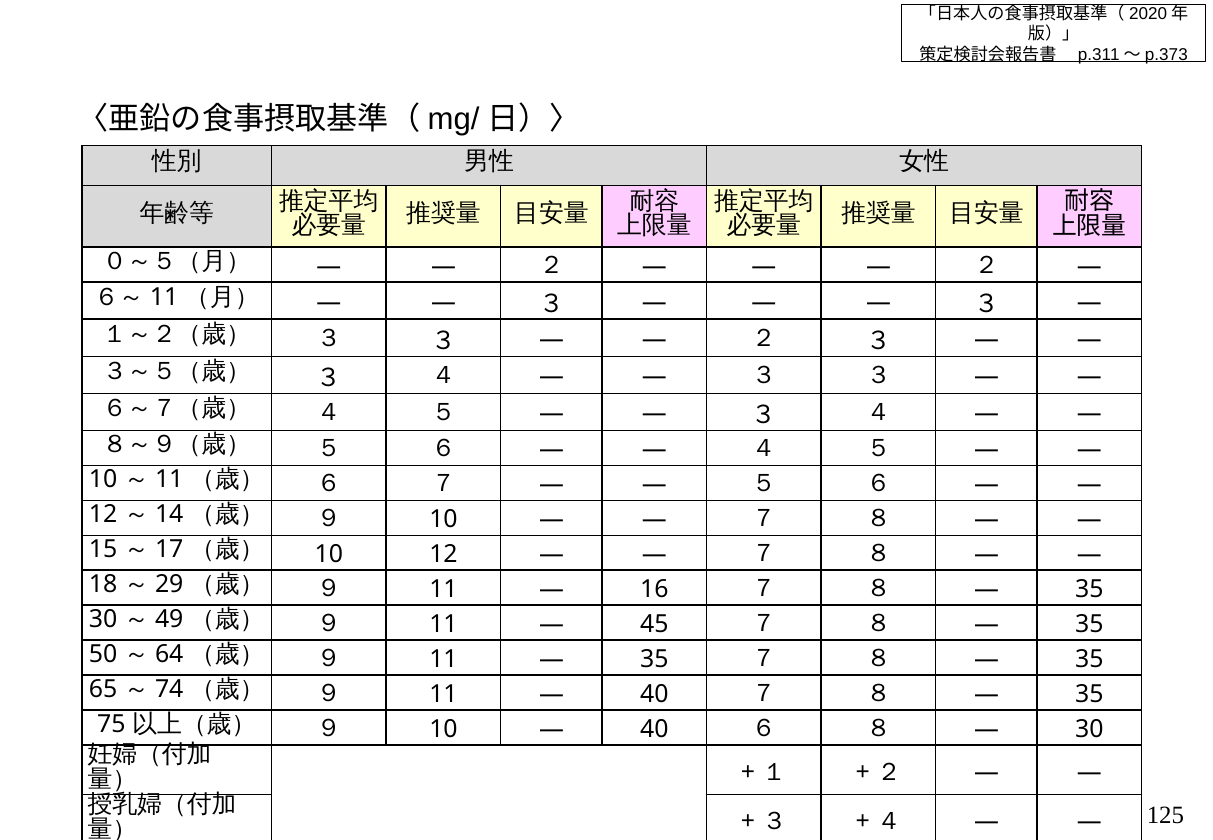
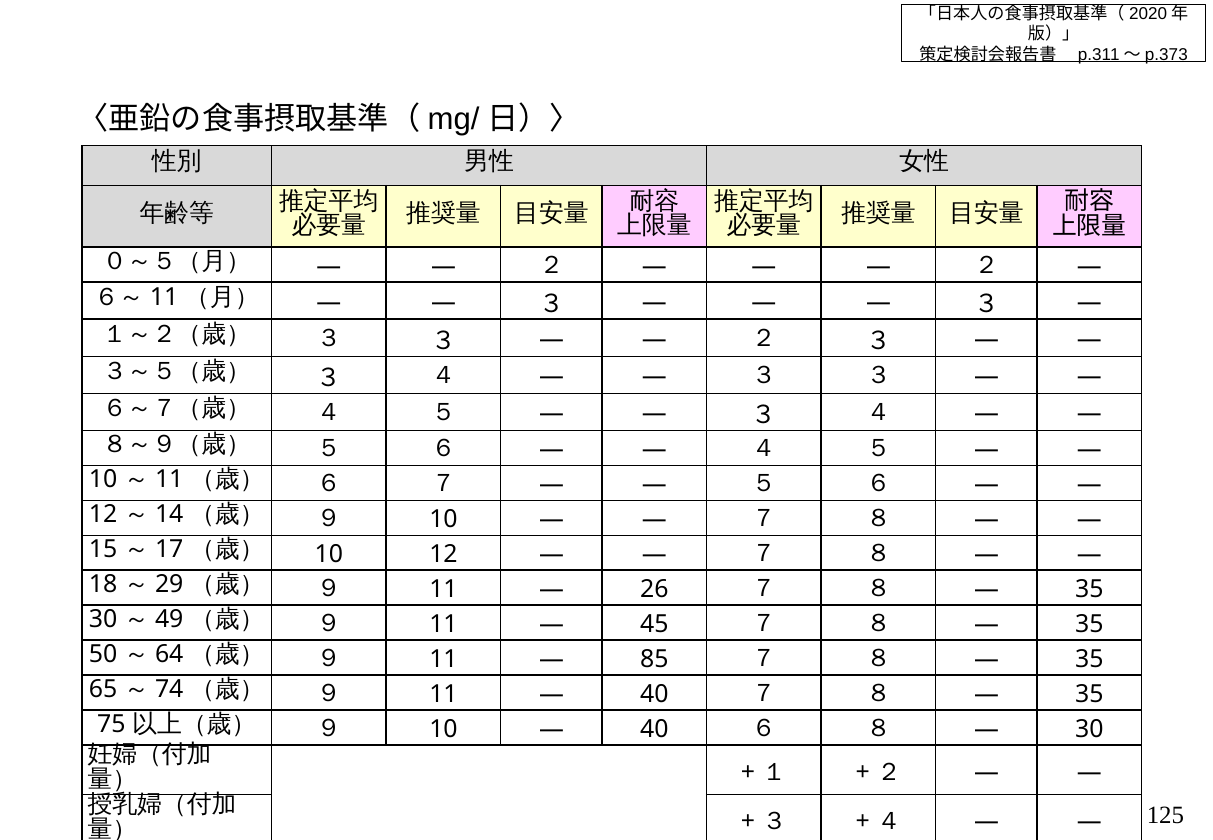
16: 16 -> 26 (654, 589)
35: 35 -> 85 (654, 659)
